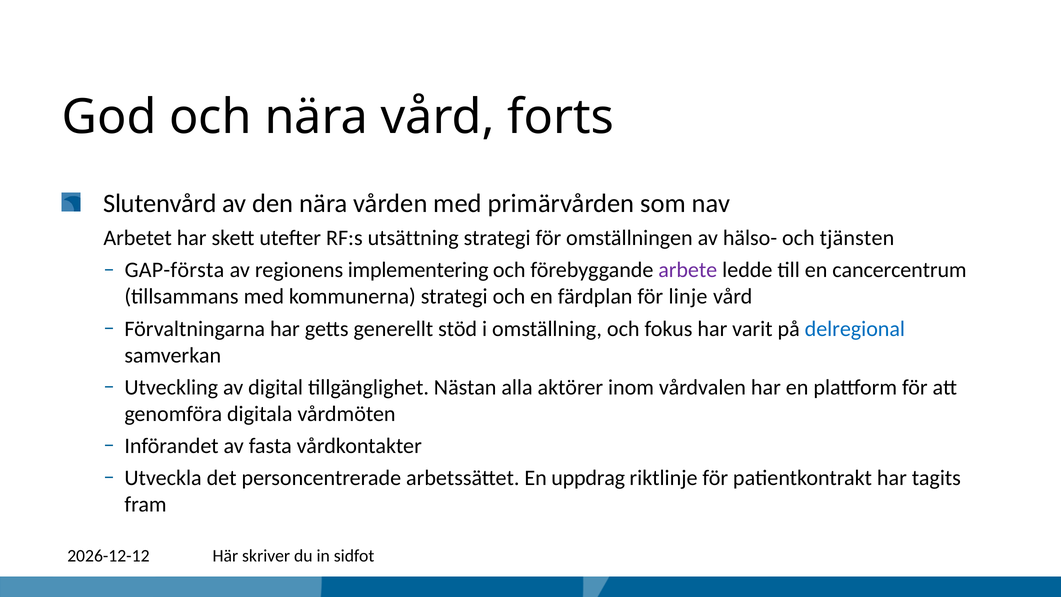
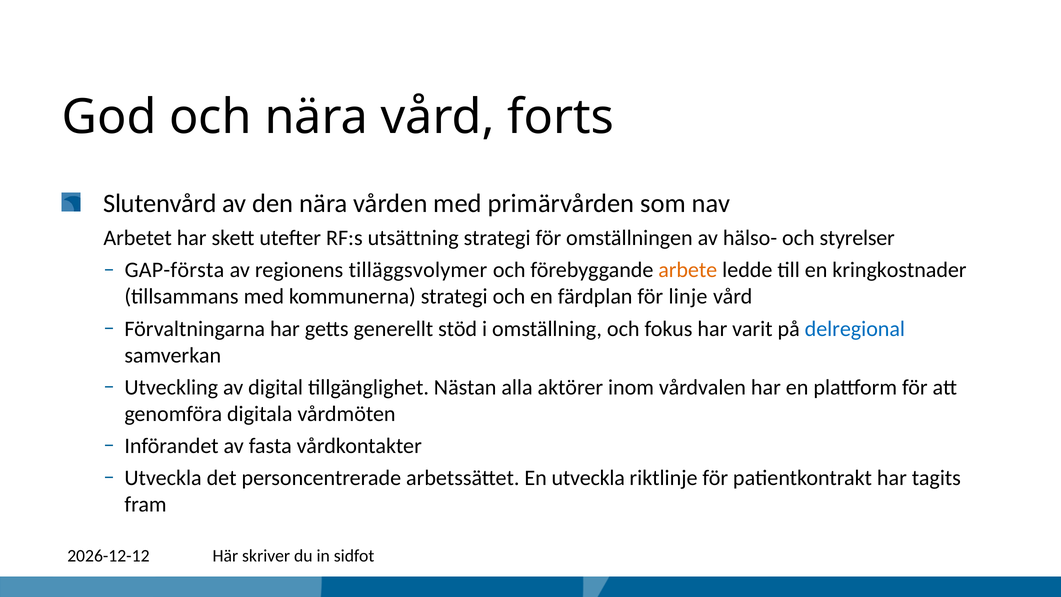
tjänsten: tjänsten -> styrelser (857, 238)
implementering: implementering -> tilläggsvolymer (418, 270)
arbete colour: purple -> orange (688, 270)
cancercentrum: cancercentrum -> kringkostnader (899, 270)
En uppdrag: uppdrag -> utveckla (588, 478)
